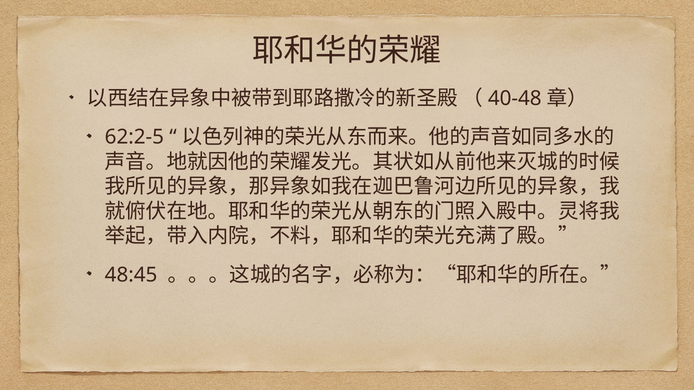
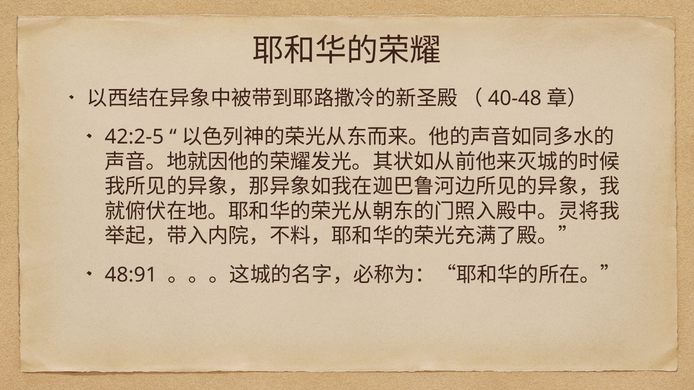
62:2-5: 62:2-5 -> 42:2-5 (134, 137)
48:45: 48:45 -> 48:91 (131, 275)
